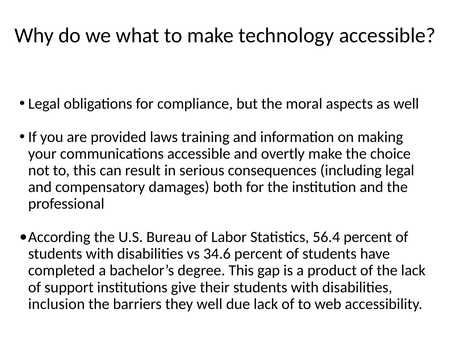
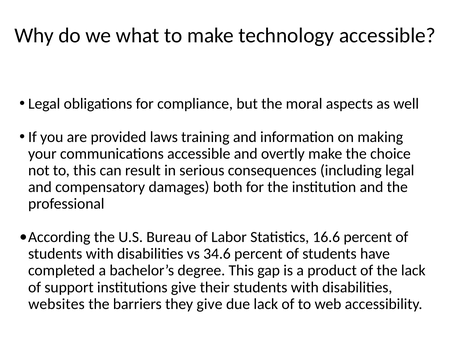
56.4: 56.4 -> 16.6 (326, 237)
inclusion: inclusion -> websites (56, 304)
they well: well -> give (210, 304)
